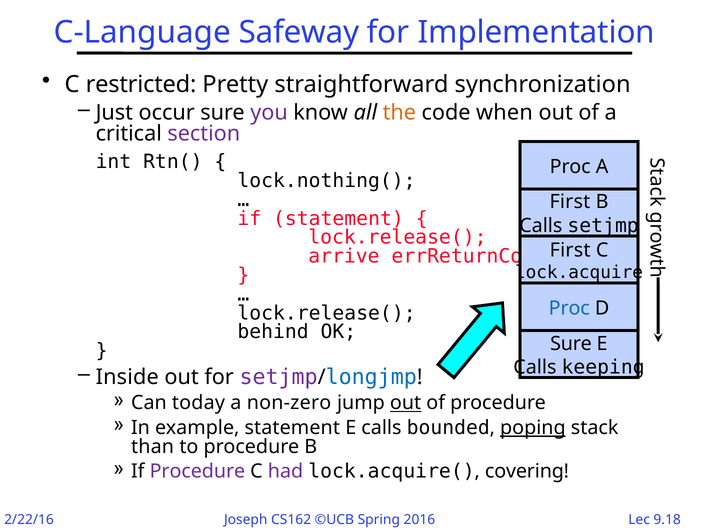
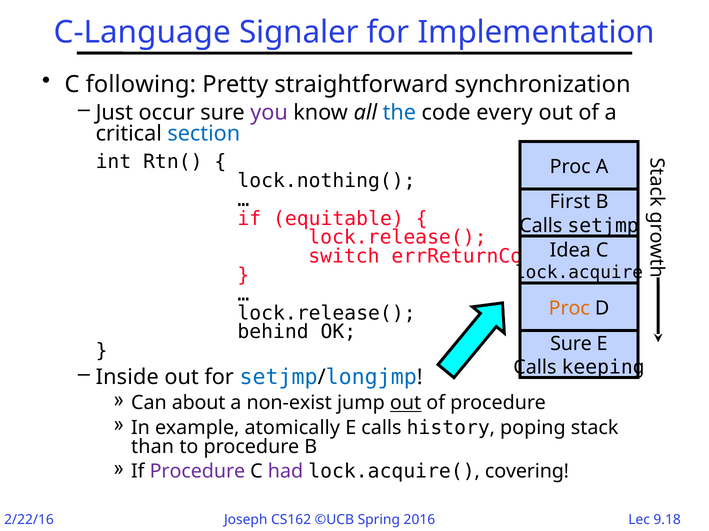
Safeway: Safeway -> Signaler (299, 32)
restricted: restricted -> following (141, 85)
the colour: orange -> blue (399, 113)
when: when -> every (504, 113)
section colour: purple -> blue (204, 134)
if statement: statement -> equitable (338, 219)
First: First -> Idea (570, 251)
arrive: arrive -> switch (344, 257)
Proc colour: blue -> orange (569, 309)
setjmp colour: purple -> blue (279, 378)
today: today -> about (199, 404)
non-zero: non-zero -> non-exist (289, 404)
example statement: statement -> atomically (292, 428)
bounded: bounded -> history (448, 428)
poping underline: present -> none (533, 428)
